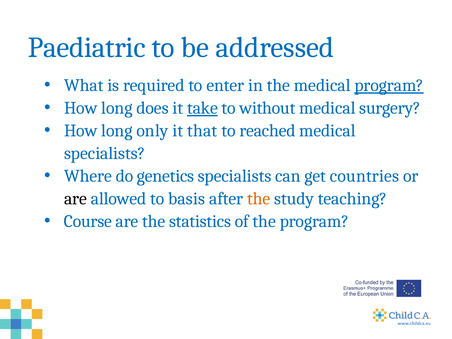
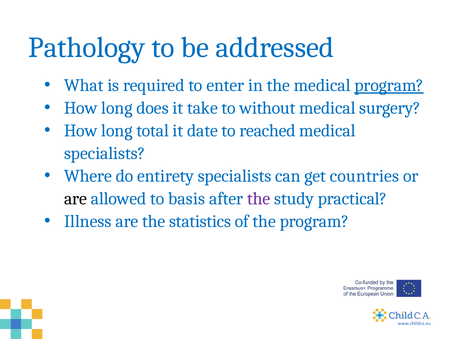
Paediatric: Paediatric -> Pathology (87, 48)
take underline: present -> none (202, 108)
only: only -> total (153, 131)
that: that -> date (202, 131)
genetics: genetics -> entirety (166, 176)
the colour: orange -> purple (259, 199)
teaching: teaching -> practical (352, 199)
Course: Course -> Illness (88, 221)
